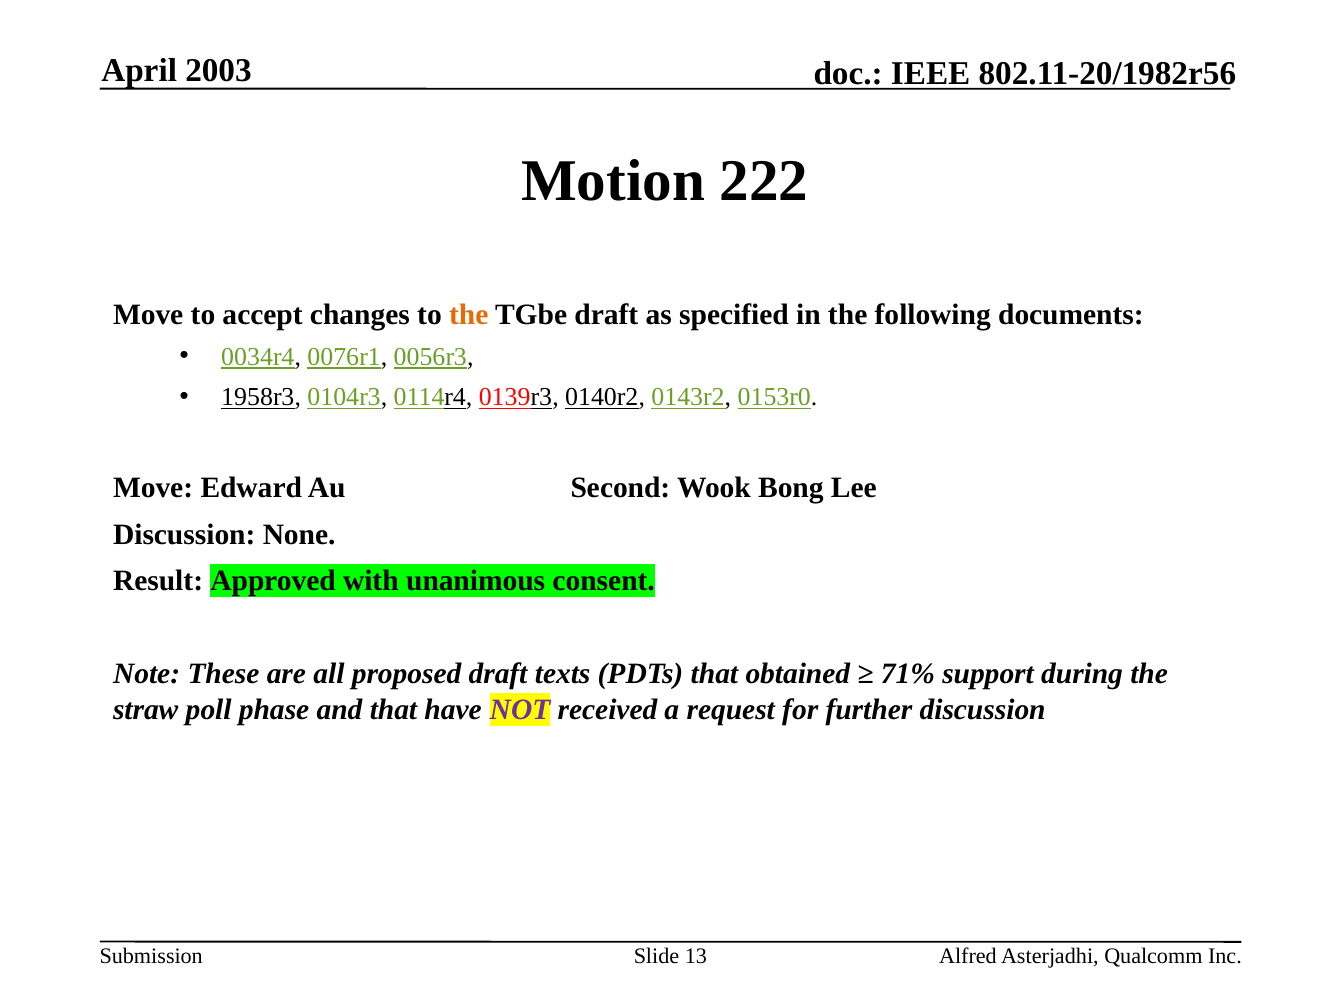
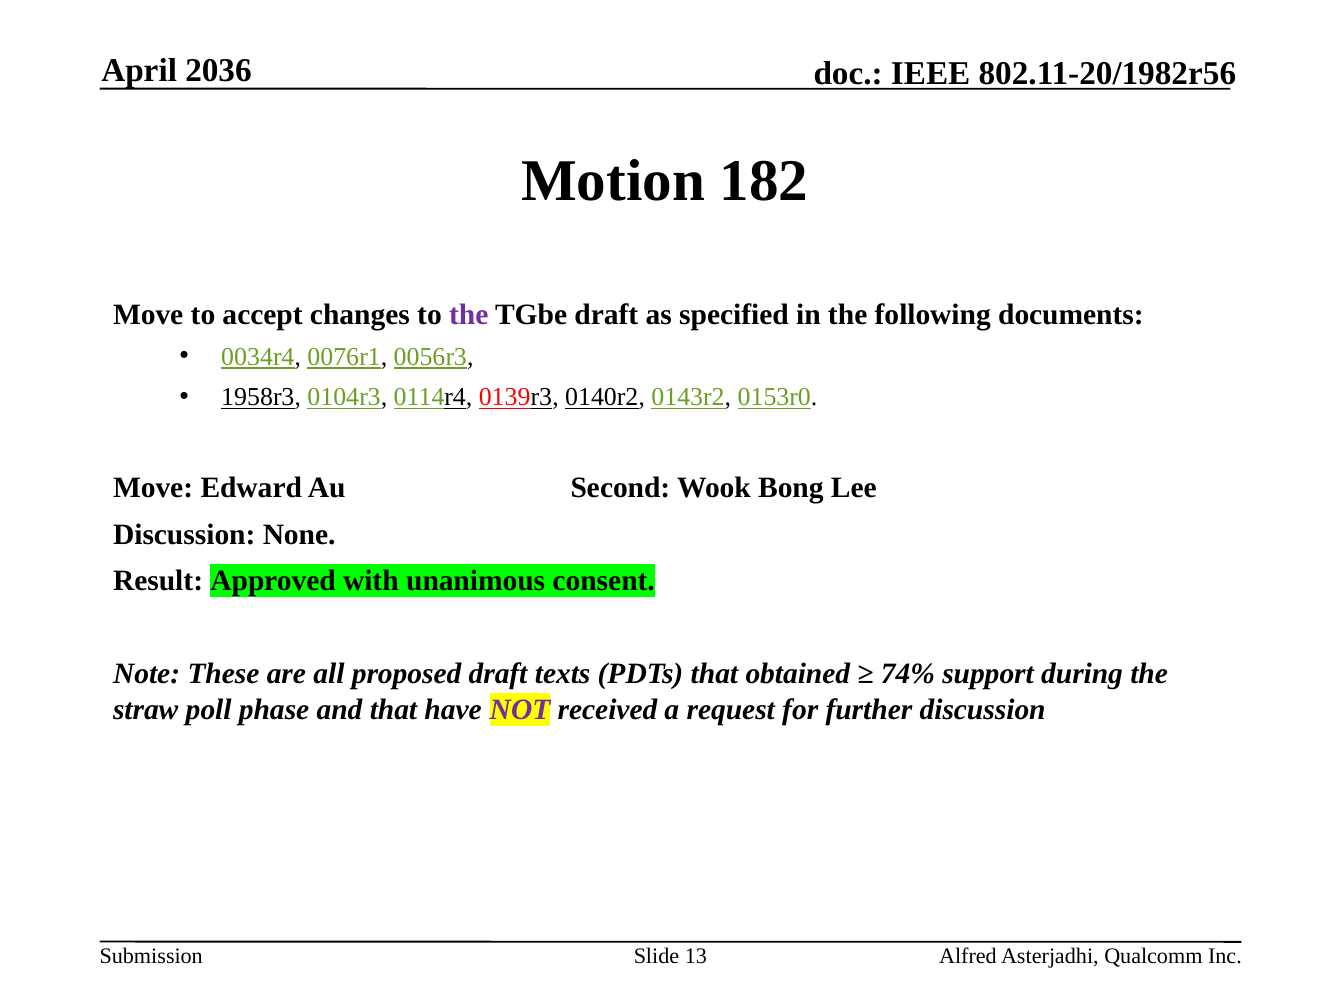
2003: 2003 -> 2036 (219, 71)
222: 222 -> 182 (764, 181)
the colour: orange -> purple (469, 315)
71%: 71% -> 74% (908, 674)
